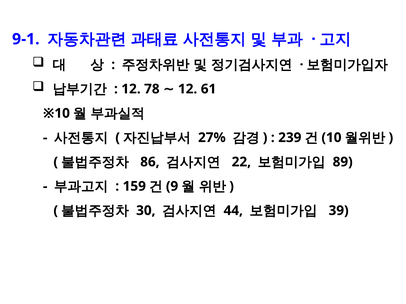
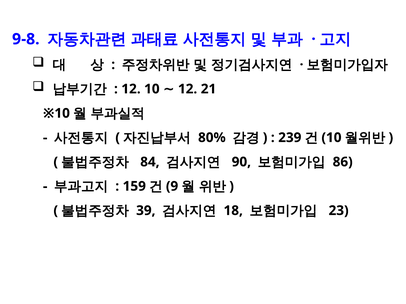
9-1: 9-1 -> 9-8 (26, 39)
12 78: 78 -> 10 (152, 89)
61: 61 -> 21 (209, 89)
27%: 27% -> 80% (212, 138)
86: 86 -> 84 (150, 162)
22: 22 -> 90 (241, 162)
89: 89 -> 86 (343, 162)
30: 30 -> 39 (146, 211)
44: 44 -> 18 (233, 211)
39: 39 -> 23 (339, 211)
